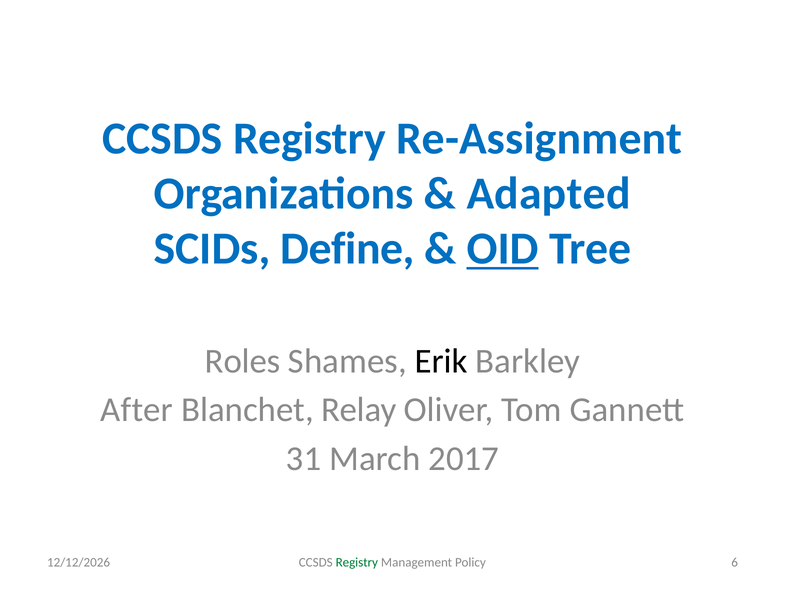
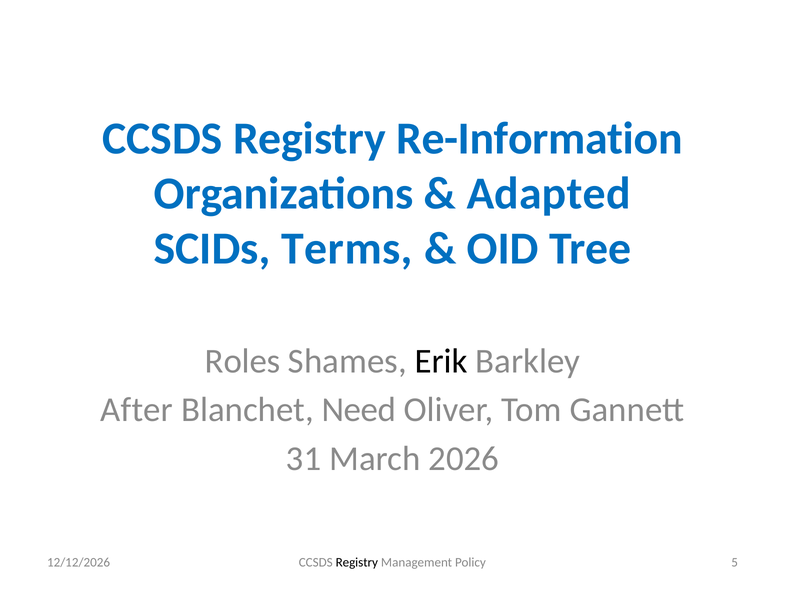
Re-Assignment: Re-Assignment -> Re-Information (539, 139)
Define: Define -> Terms (347, 249)
OID underline: present -> none (503, 249)
Relay: Relay -> Need (359, 410)
2017: 2017 -> 2026 (464, 459)
Registry colour: green -> black (357, 562)
6: 6 -> 5 (735, 562)
